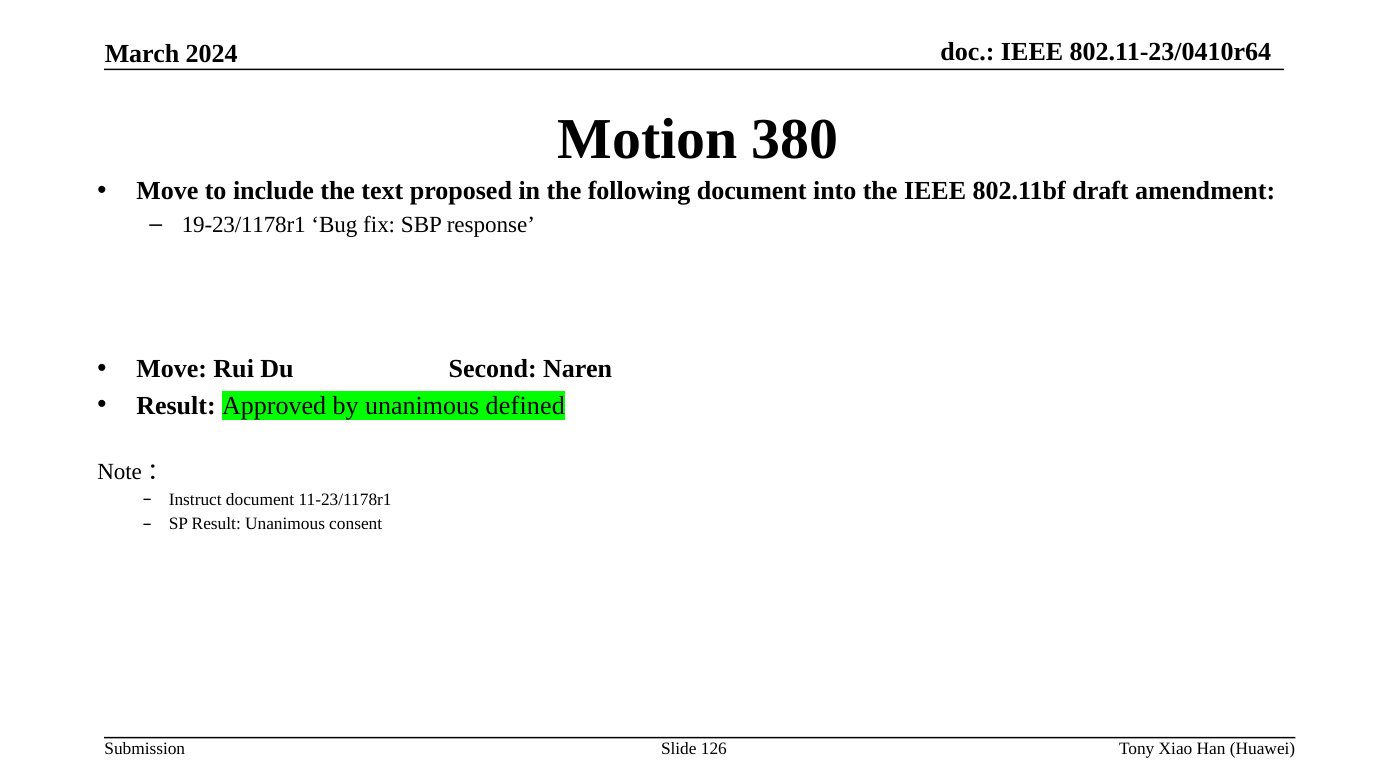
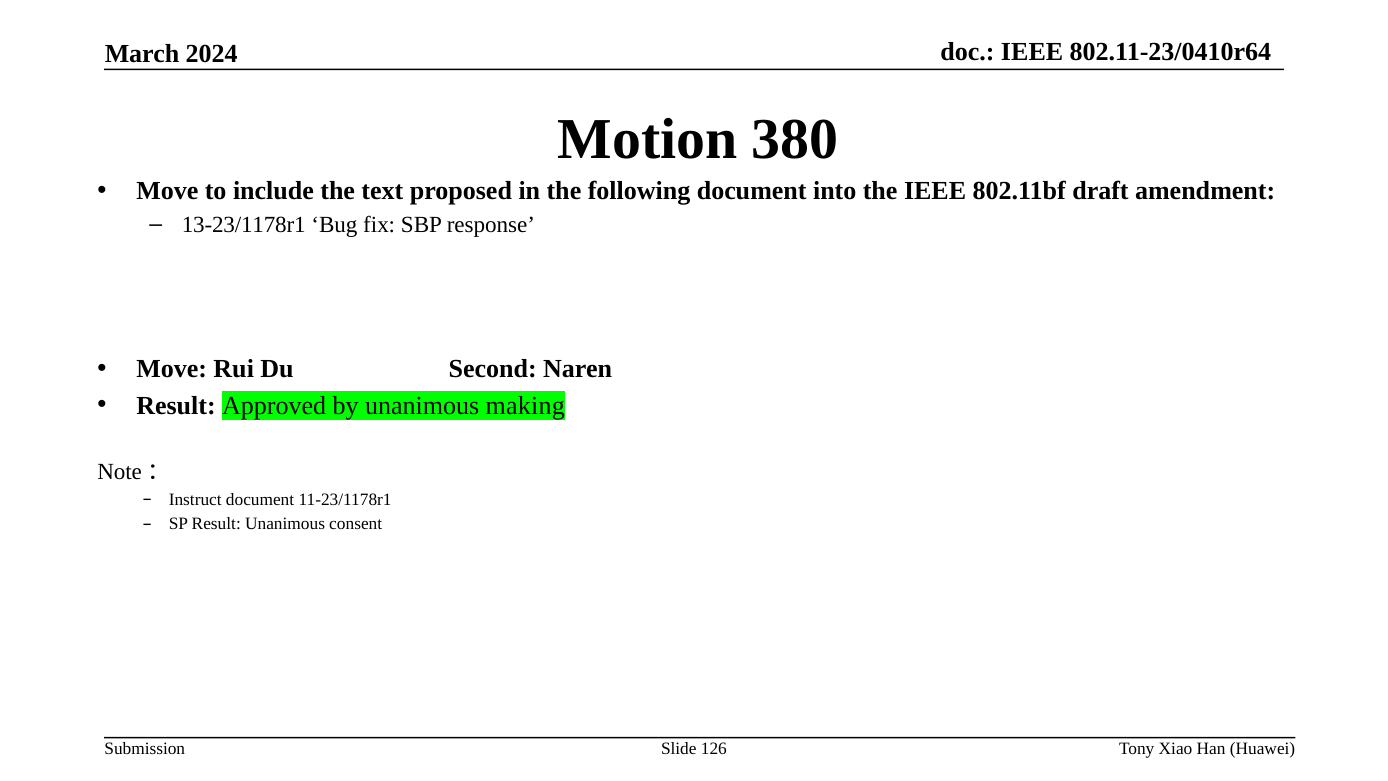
19-23/1178r1: 19-23/1178r1 -> 13-23/1178r1 (244, 225)
defined: defined -> making (525, 406)
